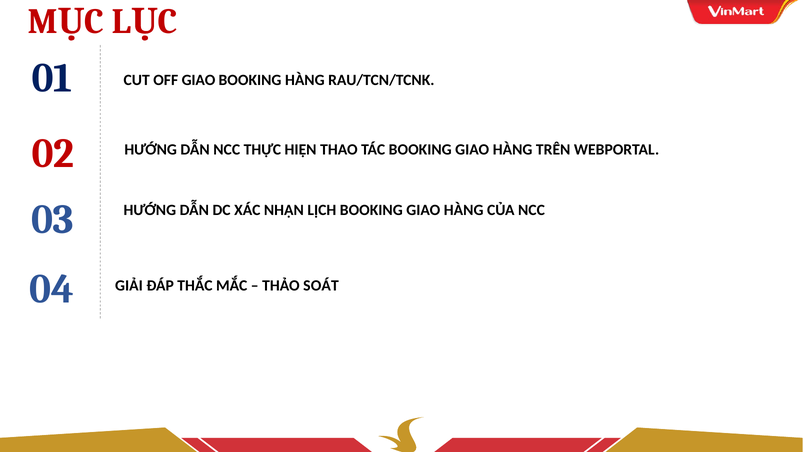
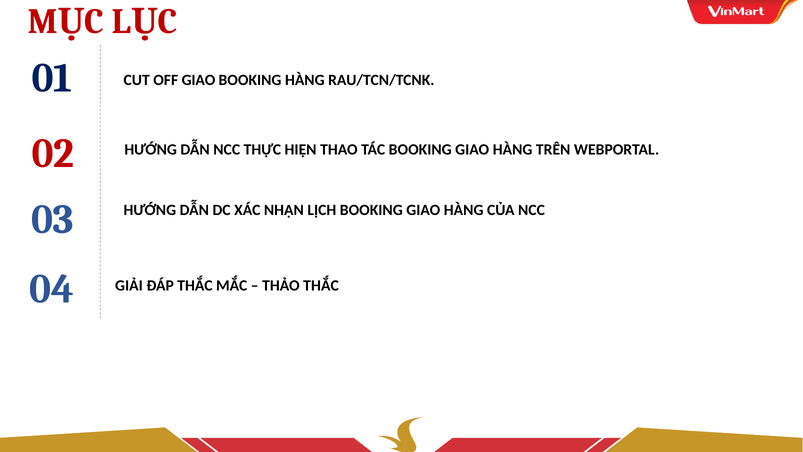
THẢO SOÁT: SOÁT -> THẮC (321, 285)
